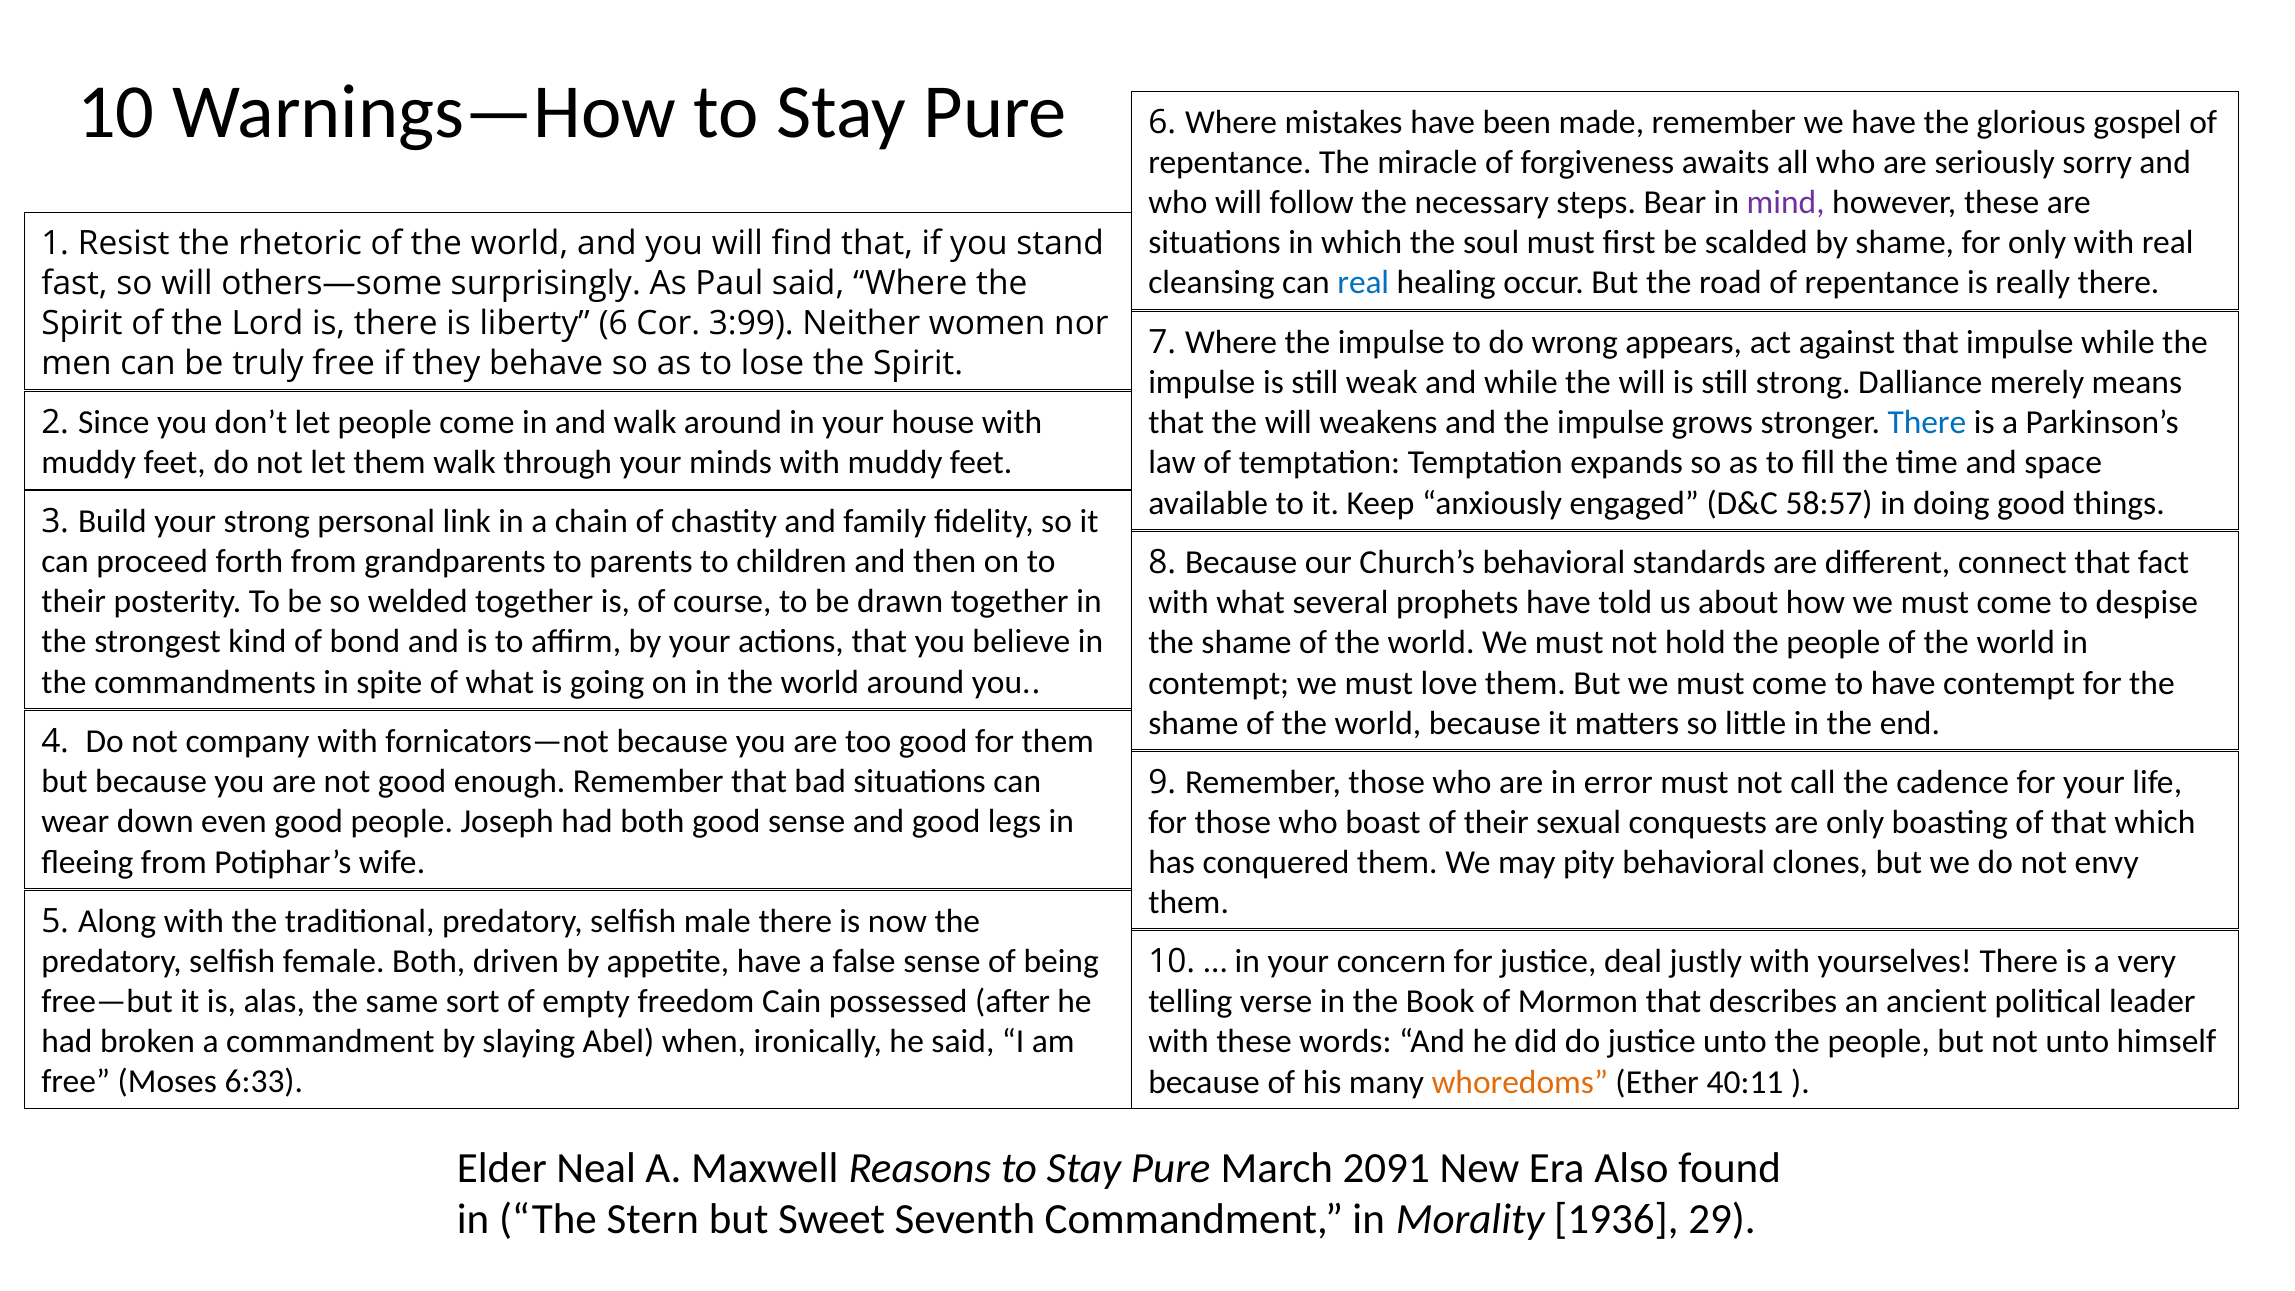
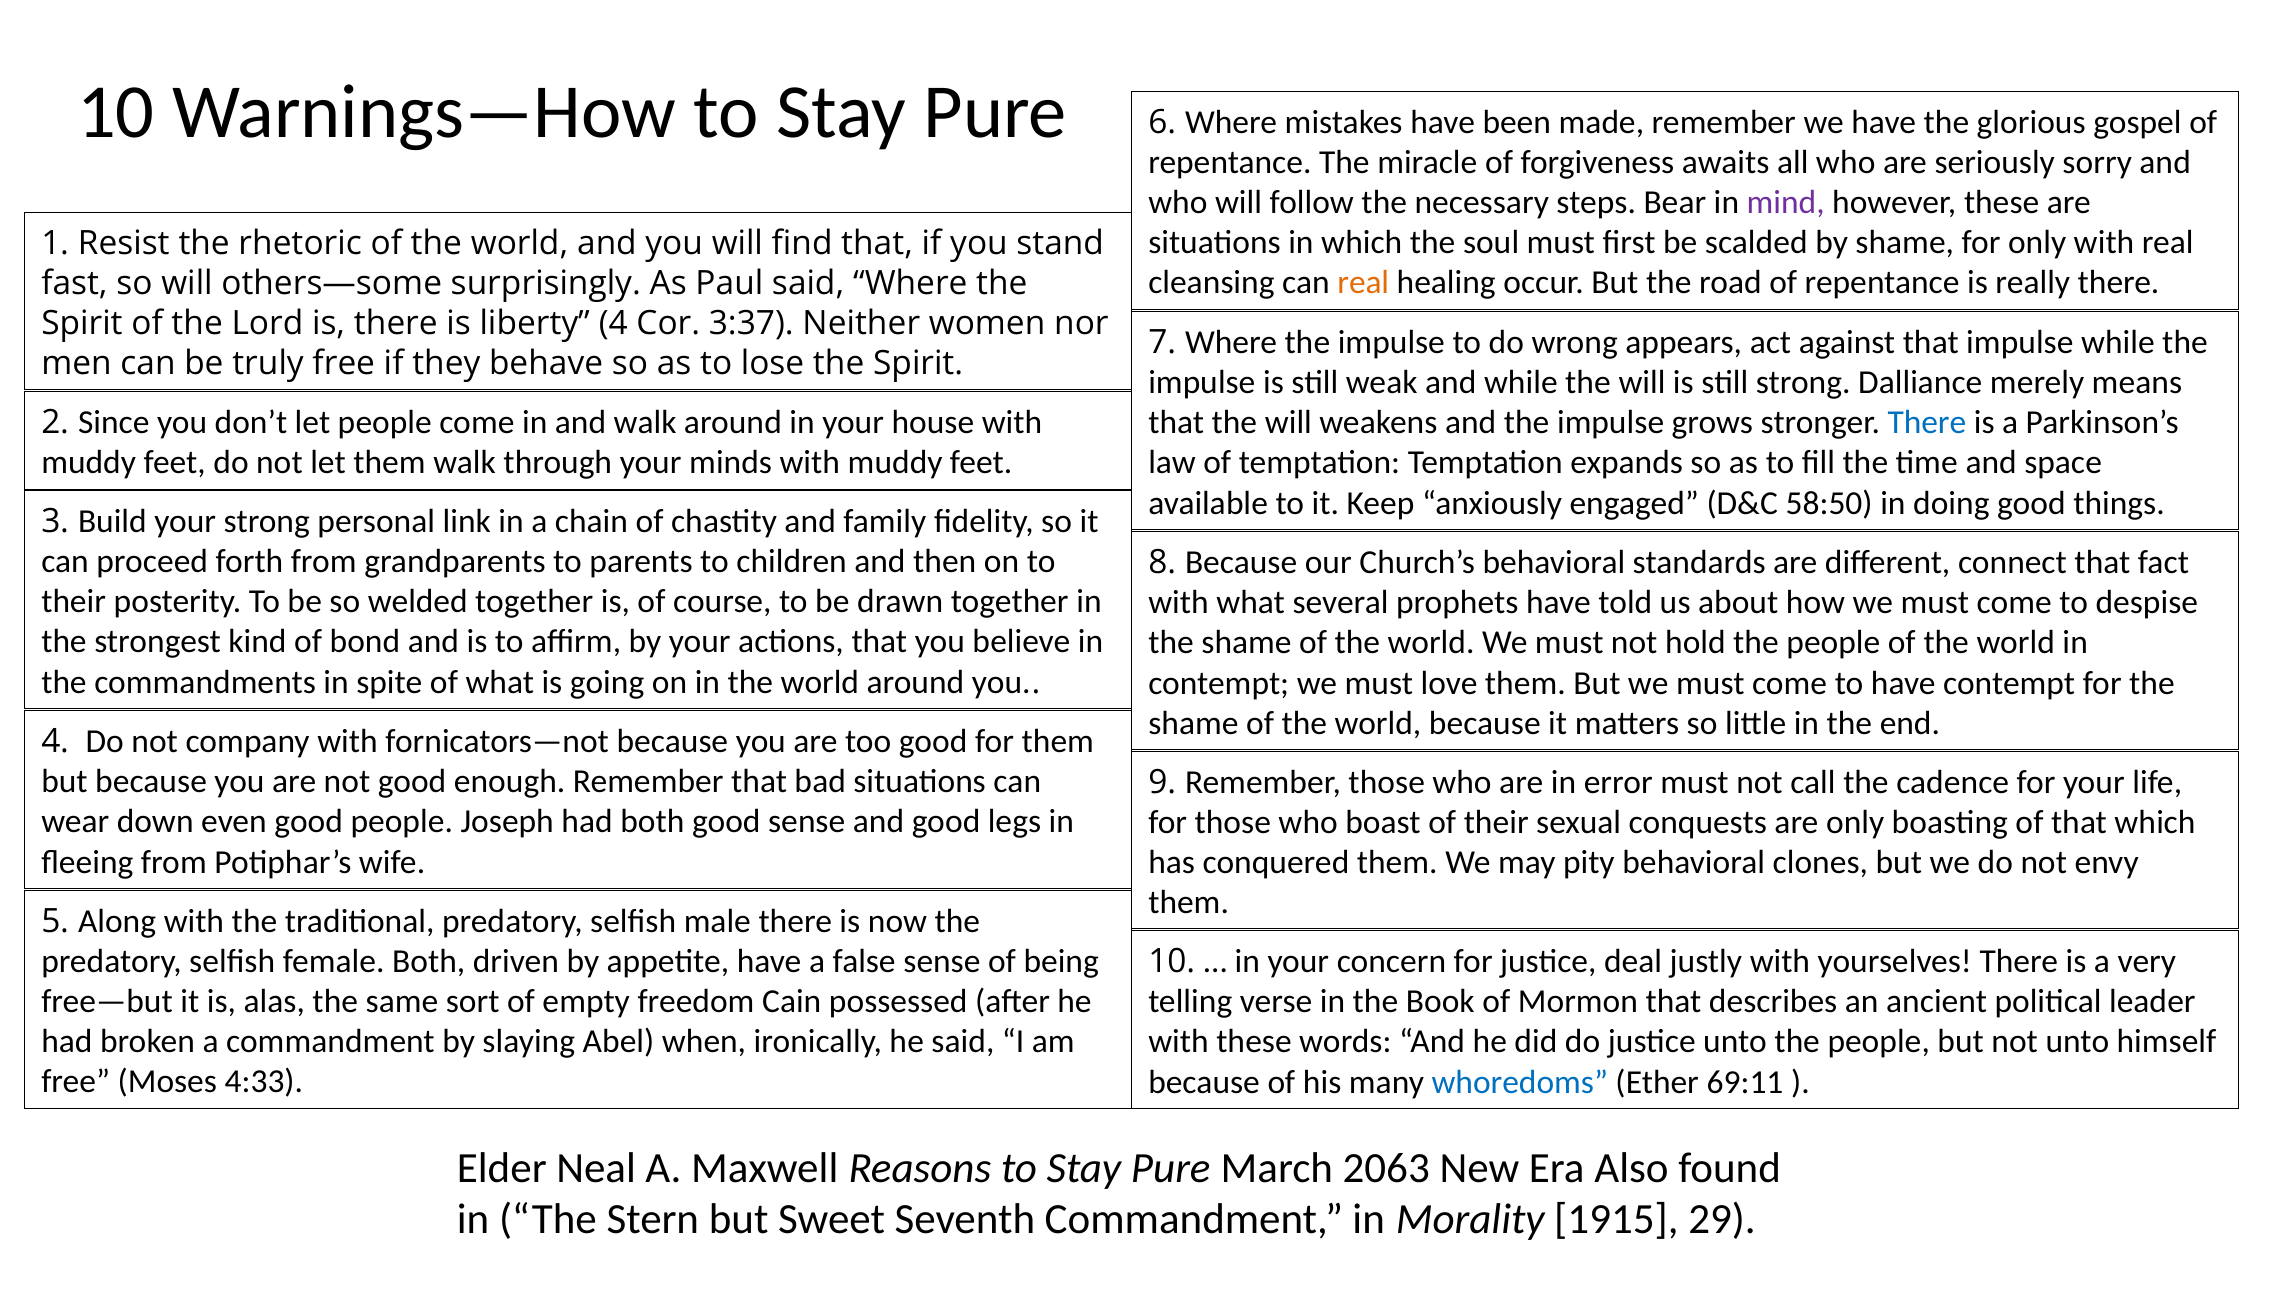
real colour: blue -> orange (1363, 283)
liberty 6: 6 -> 4 (613, 324)
3:99: 3:99 -> 3:37 (751, 324)
58:57: 58:57 -> 58:50 (1829, 503)
6:33: 6:33 -> 4:33 (264, 1082)
whoredoms colour: orange -> blue (1520, 1082)
40:11: 40:11 -> 69:11 (1745, 1082)
2091: 2091 -> 2063 (1386, 1168)
1936: 1936 -> 1915 (1616, 1219)
